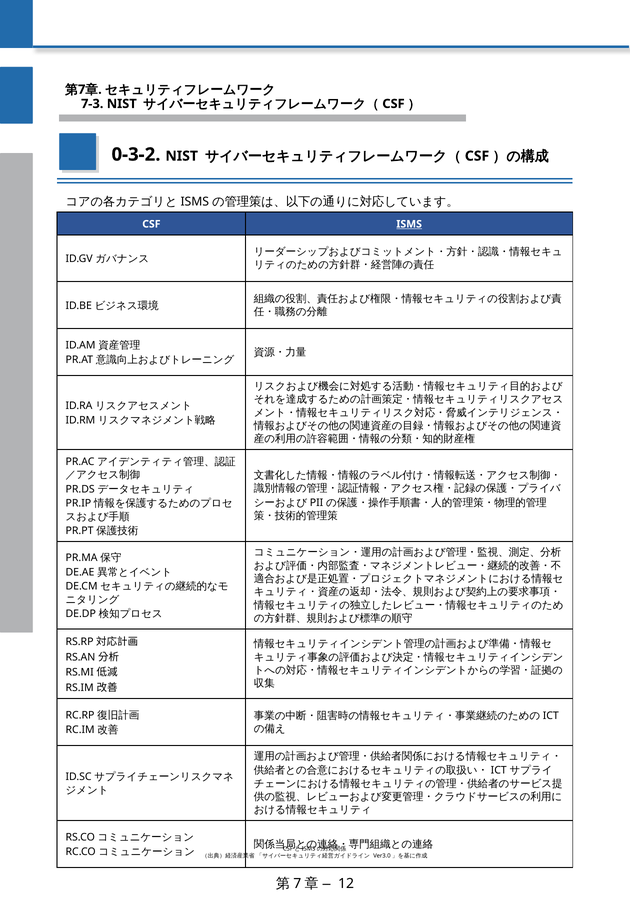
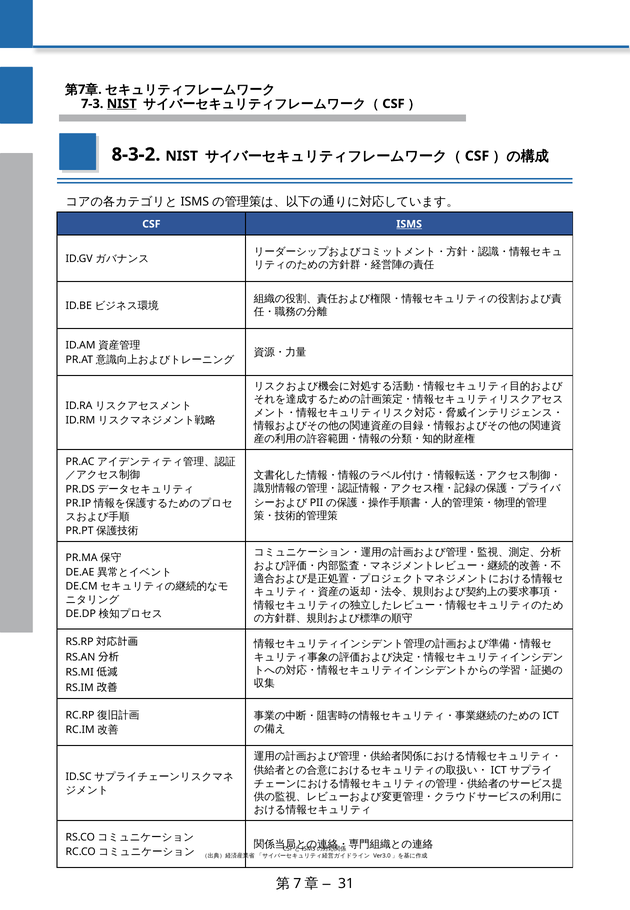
NIST underline: none -> present (122, 104)
0-3-2: 0-3-2 -> 8-3-2 (136, 155)
12: 12 -> 31 (346, 884)
